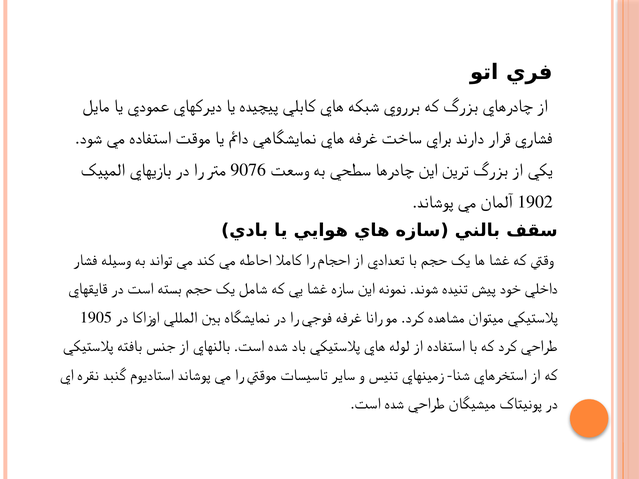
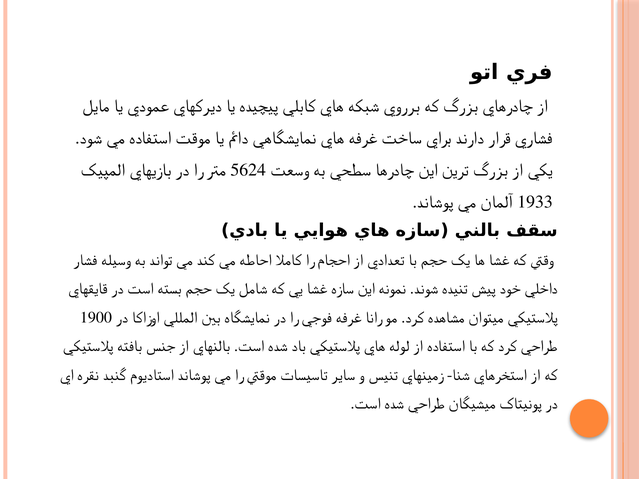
9076: 9076 -> 5624 (248, 170)
1902: 1902 -> 1933 (535, 202)
1905: 1905 -> 1900 (96, 318)
